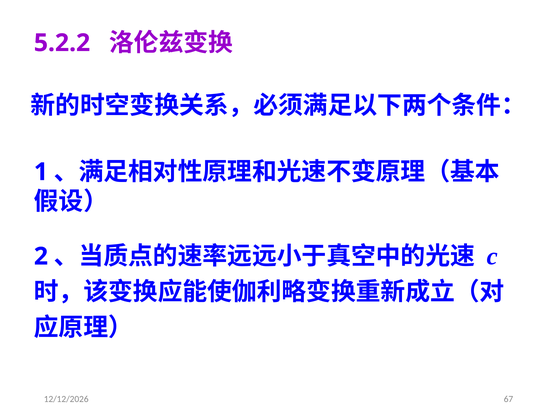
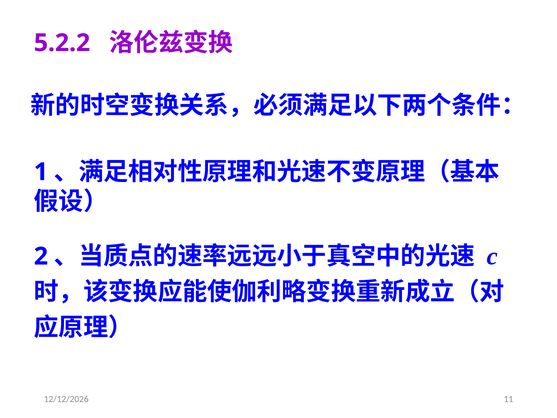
67: 67 -> 11 (508, 399)
